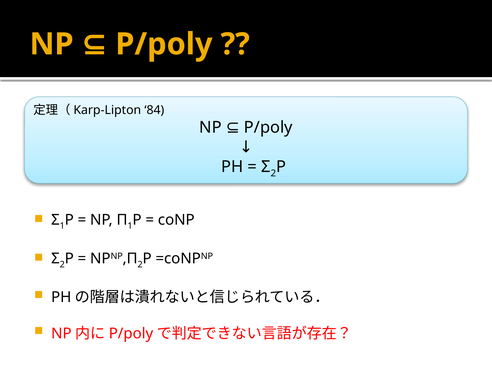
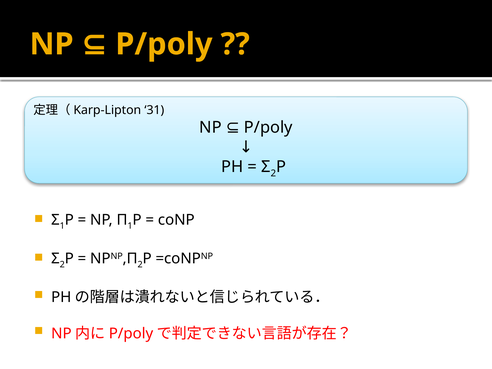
84: 84 -> 31 (154, 110)
